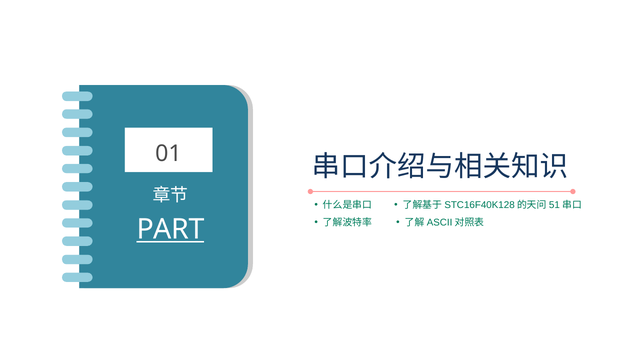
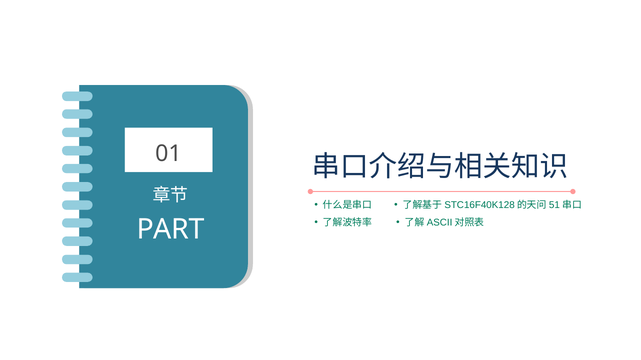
PART underline: present -> none (171, 230)
